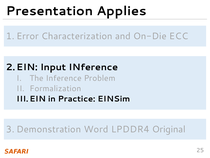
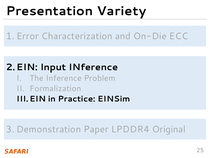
Applies: Applies -> Variety (121, 11)
Word: Word -> Paper (96, 129)
